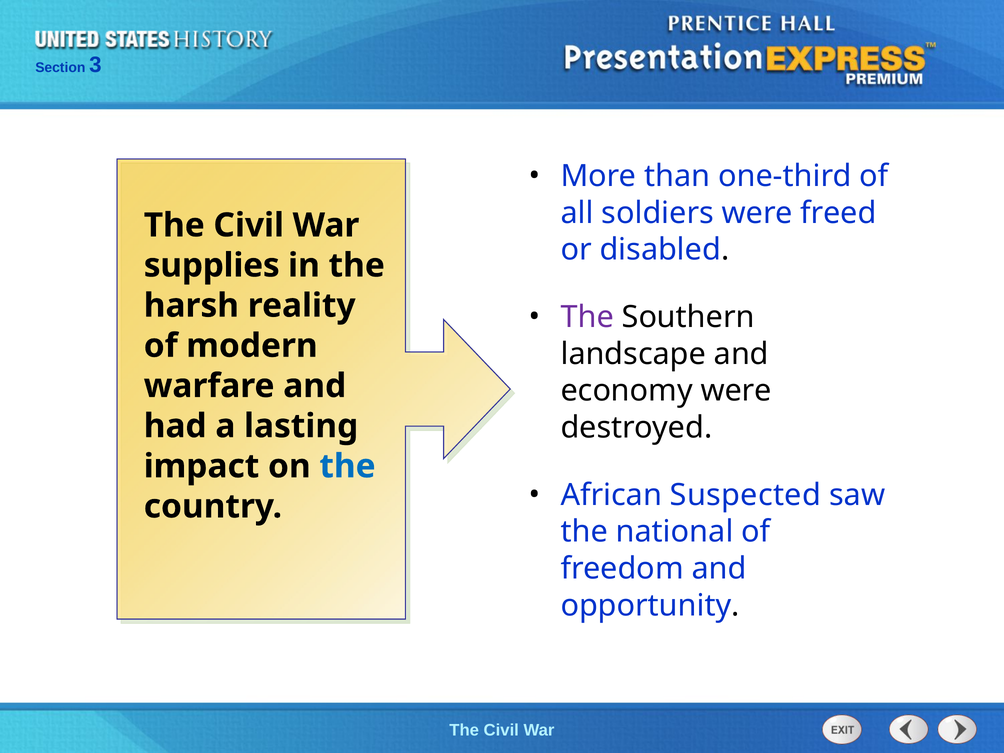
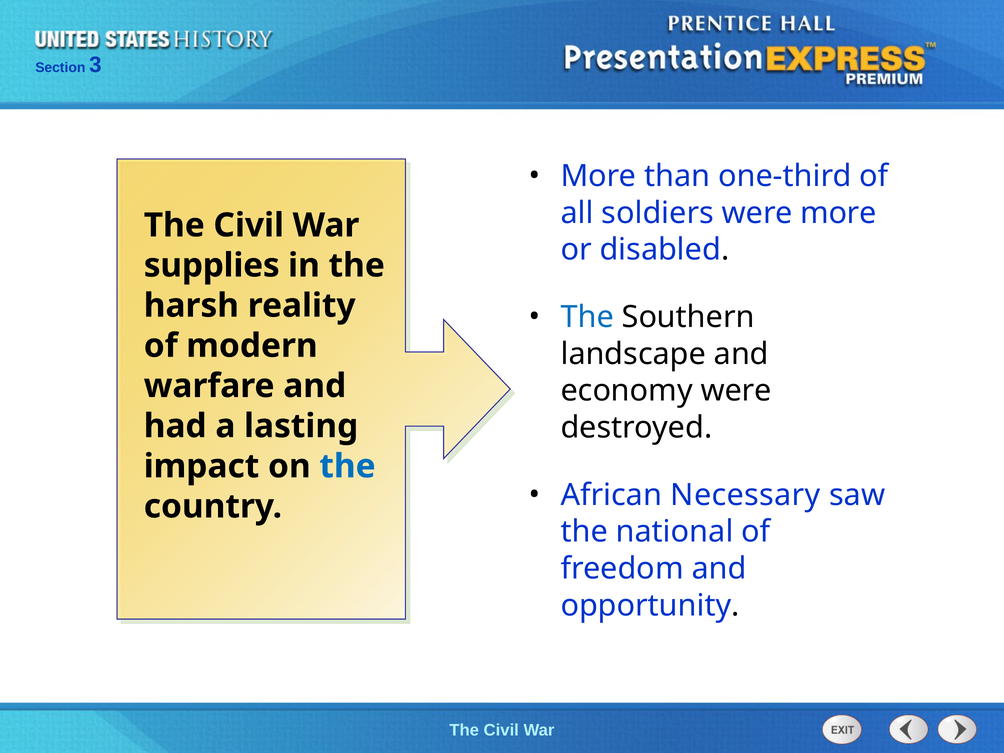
were freed: freed -> more (838, 213)
The colour: purple -> blue (587, 317)
Suspected: Suspected -> Necessary (745, 495)
